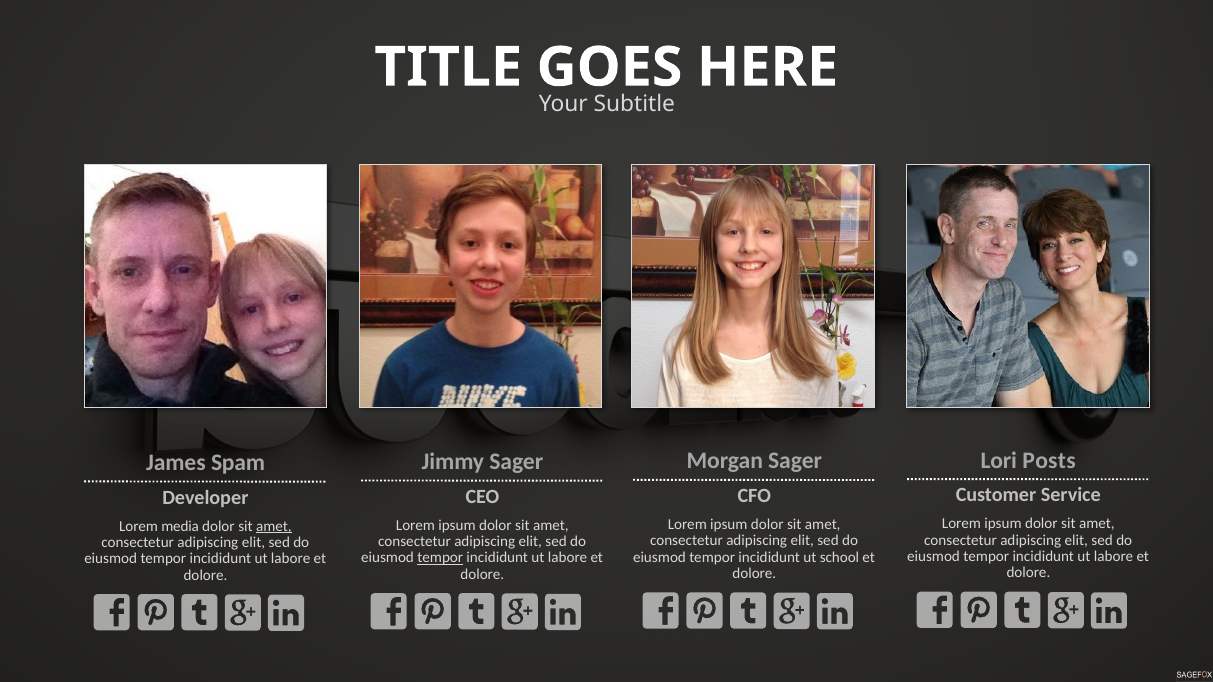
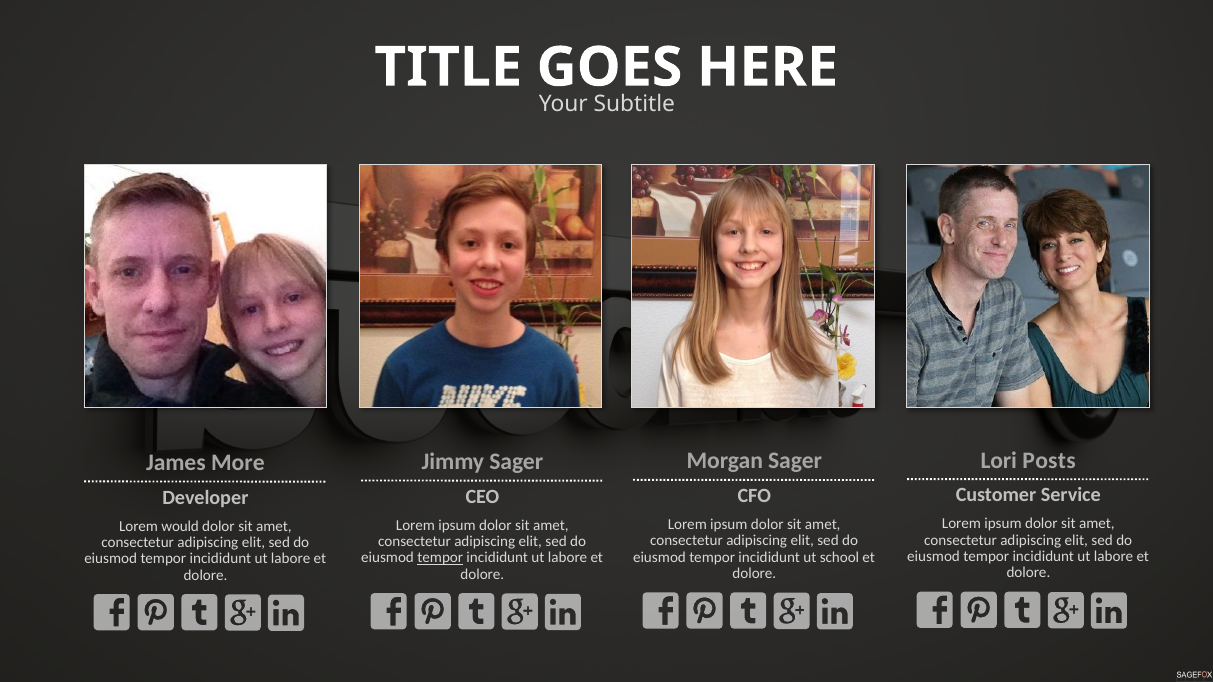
Spam: Spam -> More (238, 463)
media: media -> would (180, 526)
amet underline: present -> none (274, 526)
